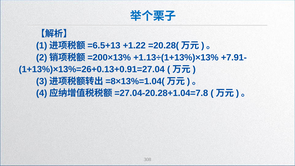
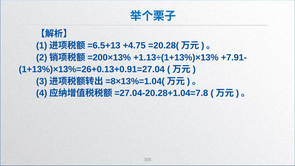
+1.22: +1.22 -> +4.75 (134, 46)
